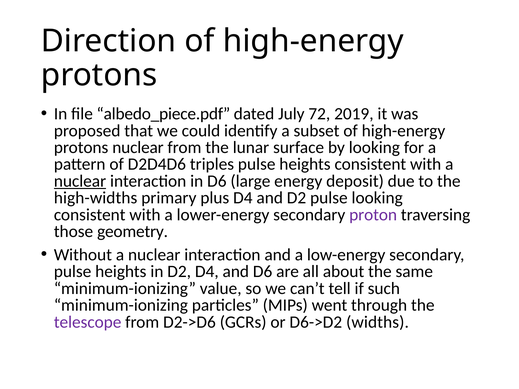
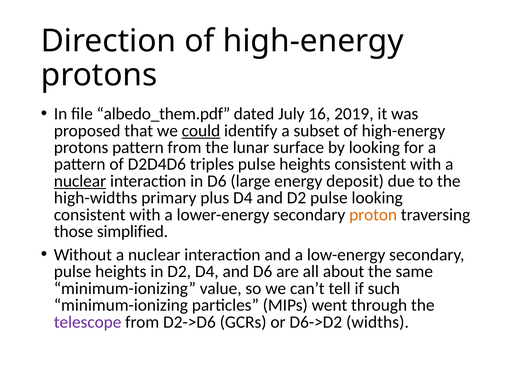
albedo_piece.pdf: albedo_piece.pdf -> albedo_them.pdf (163, 114)
72: 72 -> 16 (319, 114)
could underline: none -> present (201, 131)
protons nuclear: nuclear -> pattern (138, 148)
proton colour: purple -> orange (373, 215)
geometry: geometry -> simplified (133, 232)
